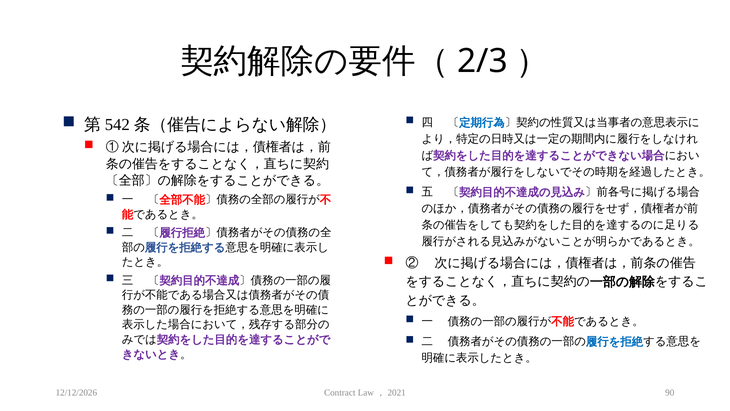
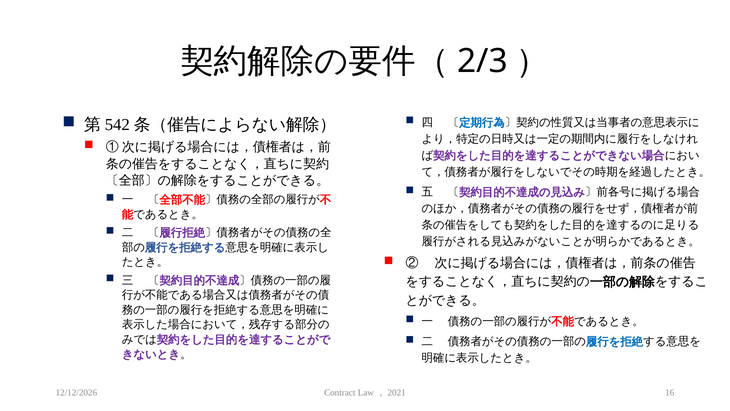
90: 90 -> 16 (670, 392)
